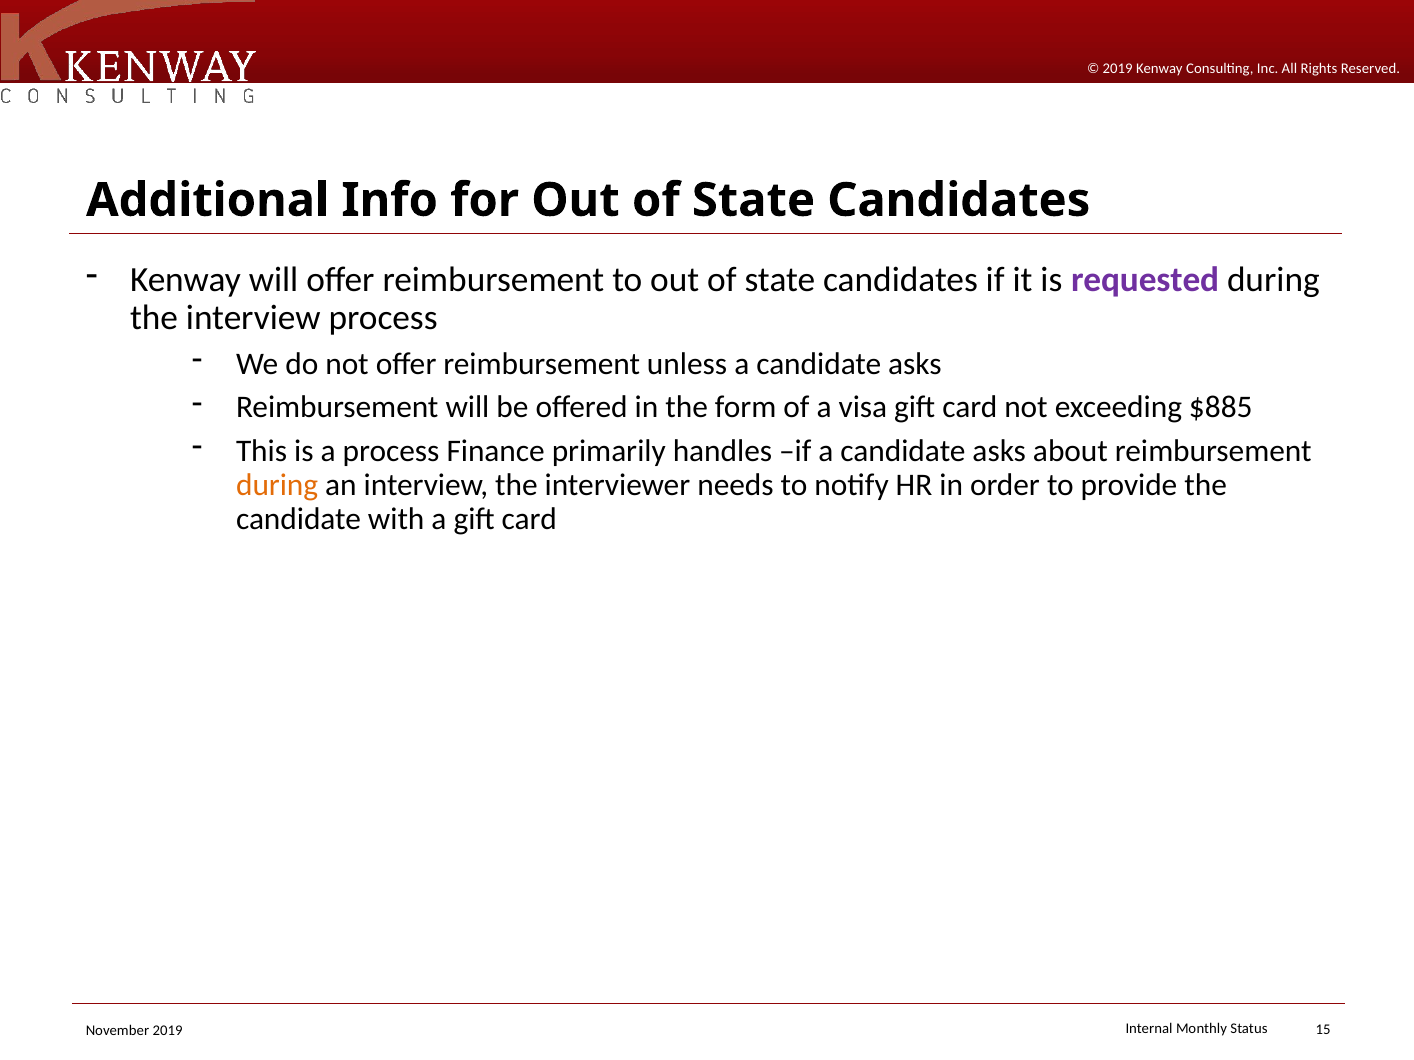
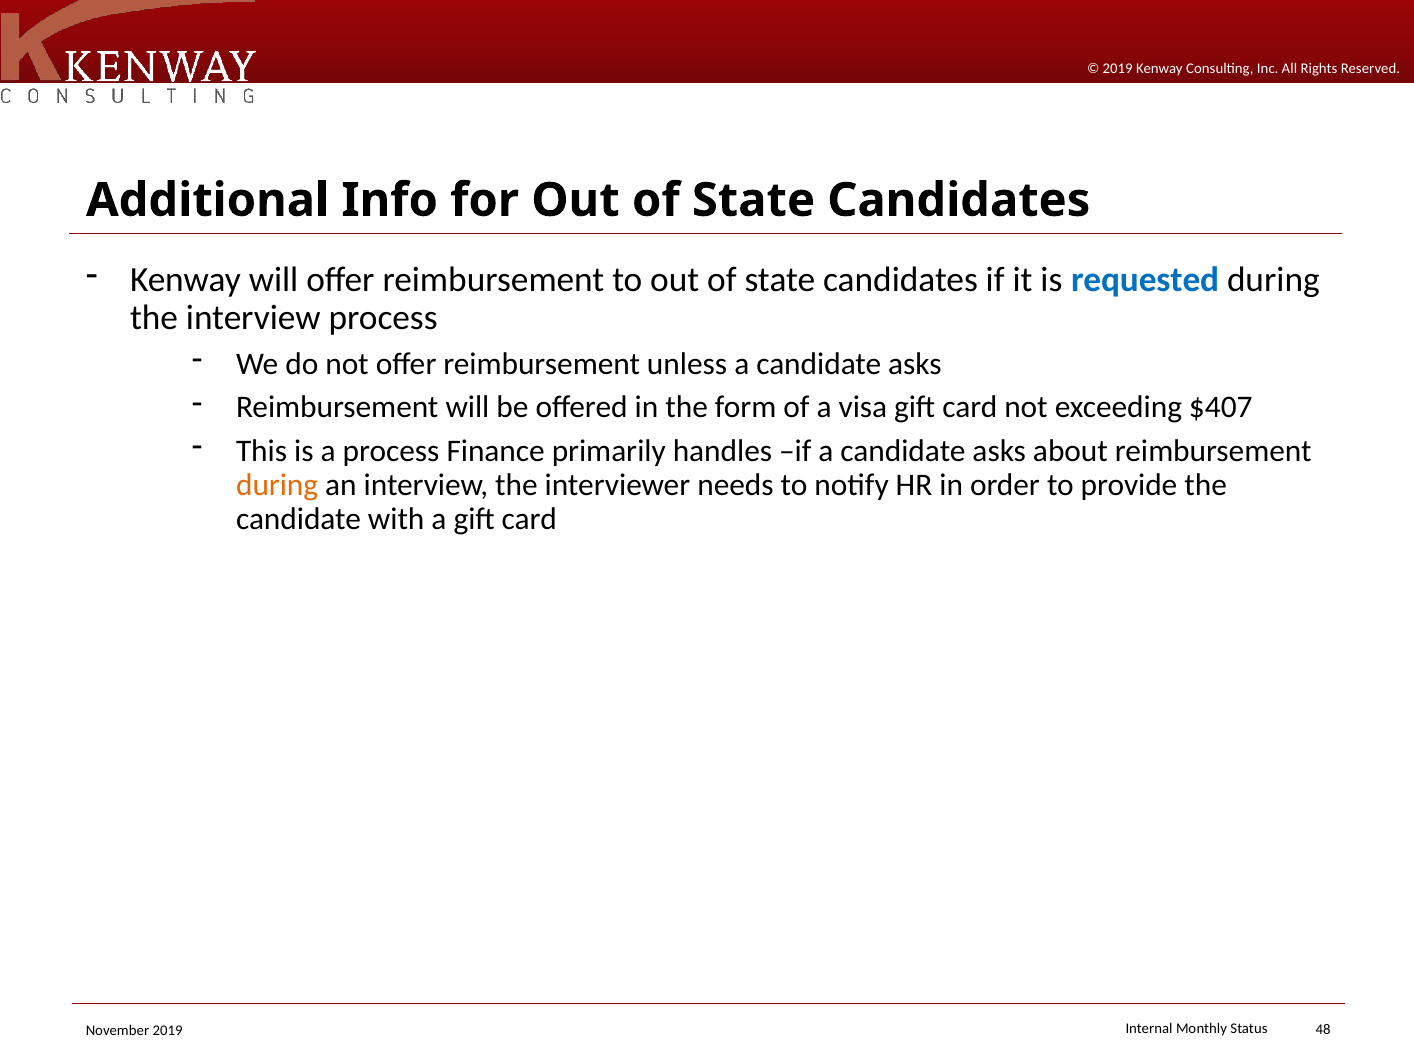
requested colour: purple -> blue (1145, 280)
$885: $885 -> $407 (1221, 408)
15: 15 -> 48 (1323, 1030)
